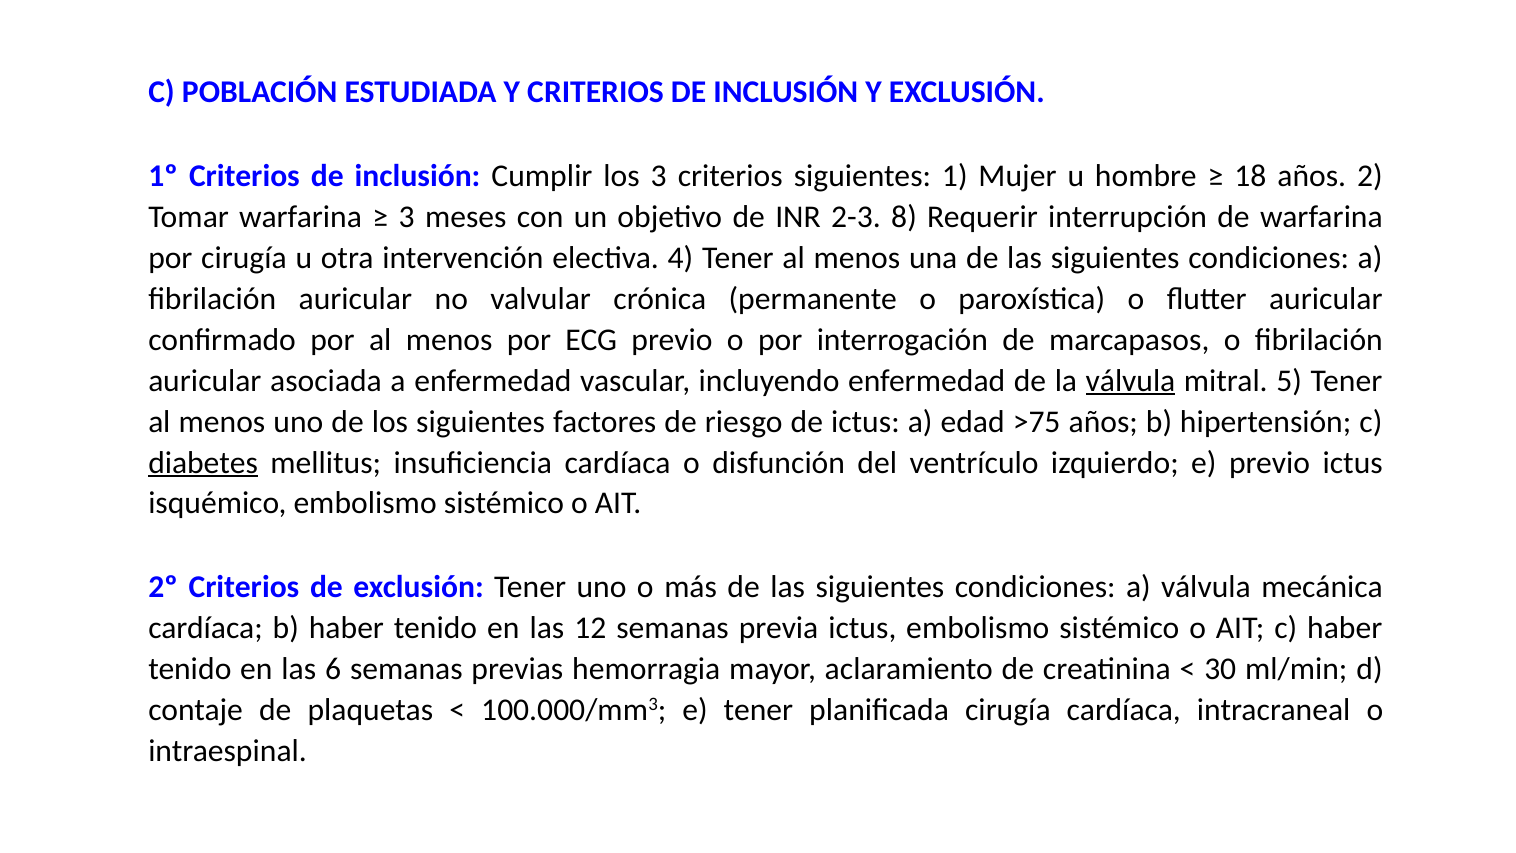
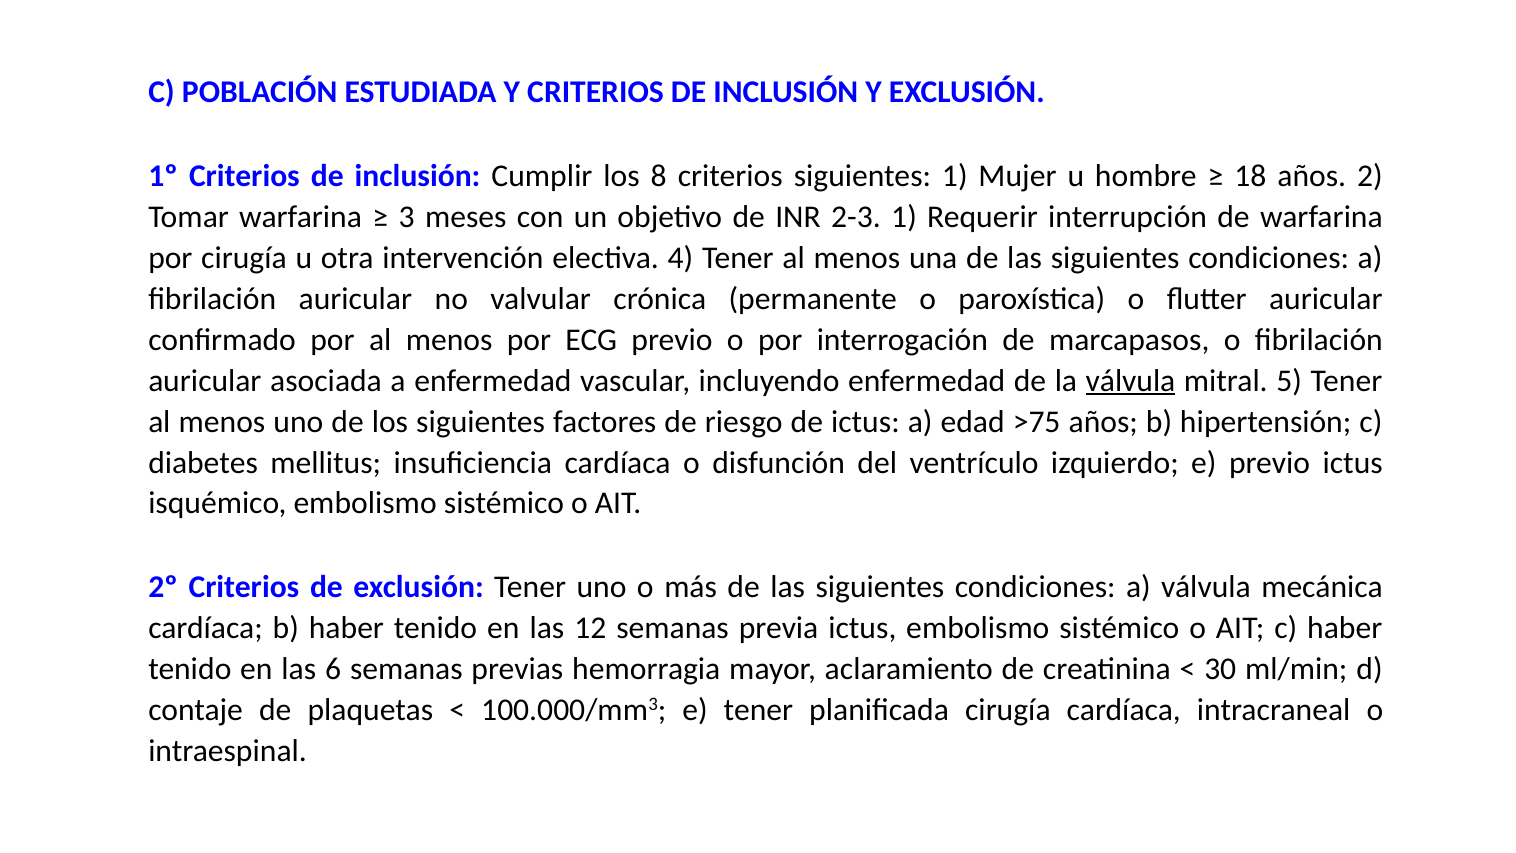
los 3: 3 -> 8 (659, 176)
2-3 8: 8 -> 1 (904, 217)
diabetes underline: present -> none (203, 462)
